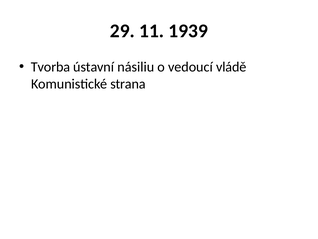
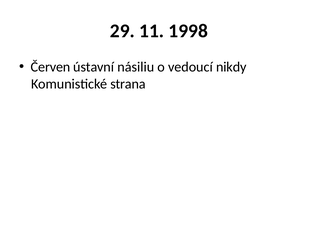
1939: 1939 -> 1998 (188, 31)
Tvorba: Tvorba -> Červen (51, 67)
vládě: vládě -> nikdy (231, 67)
